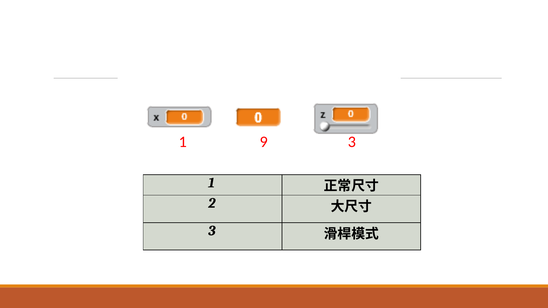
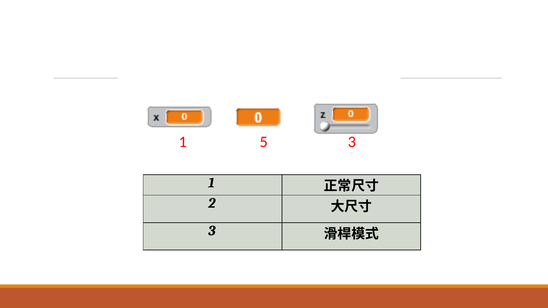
9: 9 -> 5 (264, 142)
